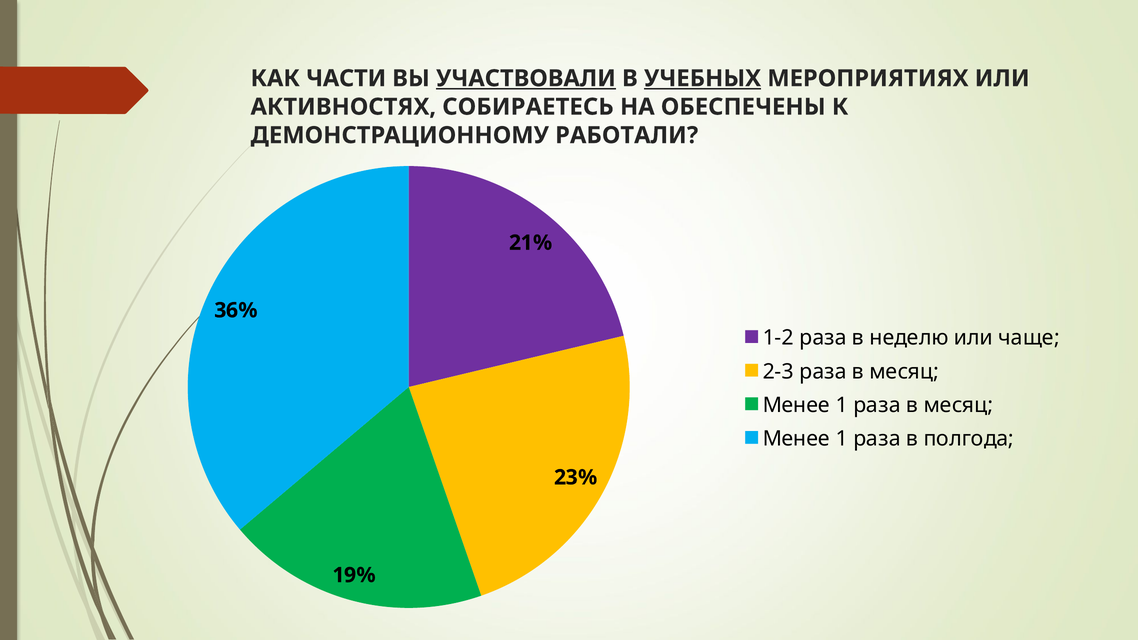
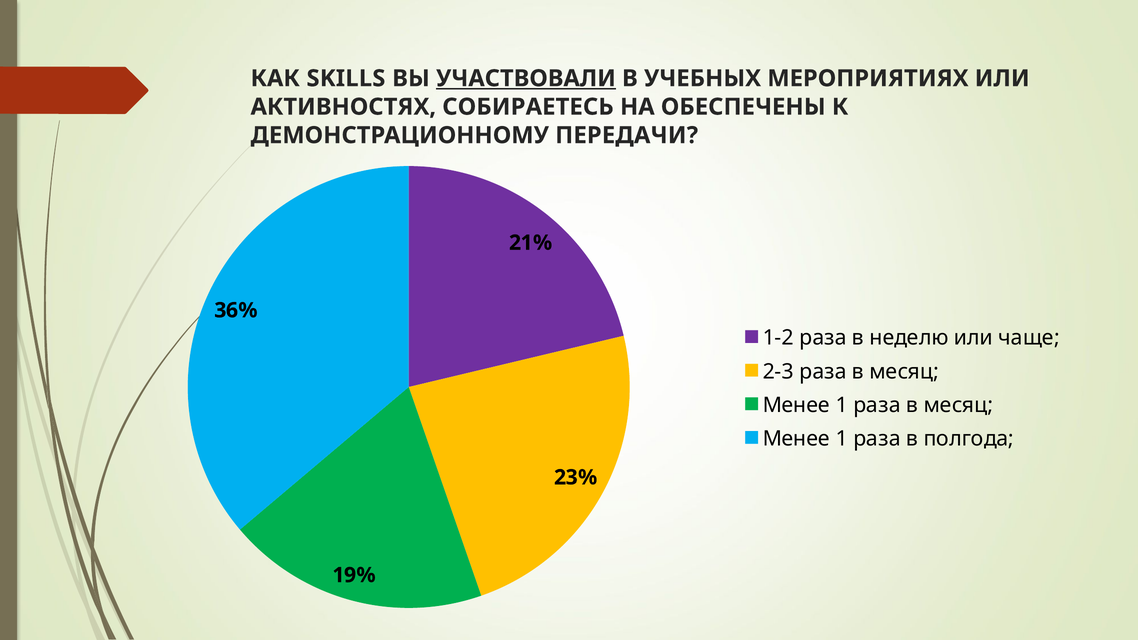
ЧАСТИ: ЧАСТИ -> SKILLS (346, 78)
УЧЕБНЫХ underline: present -> none (702, 78)
РАБОТАЛИ: РАБОТАЛИ -> ПЕРЕДАЧИ (627, 135)
